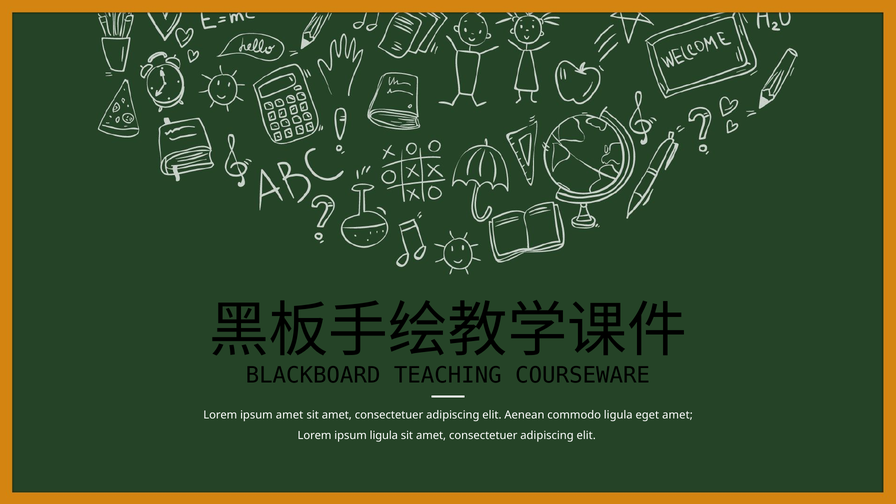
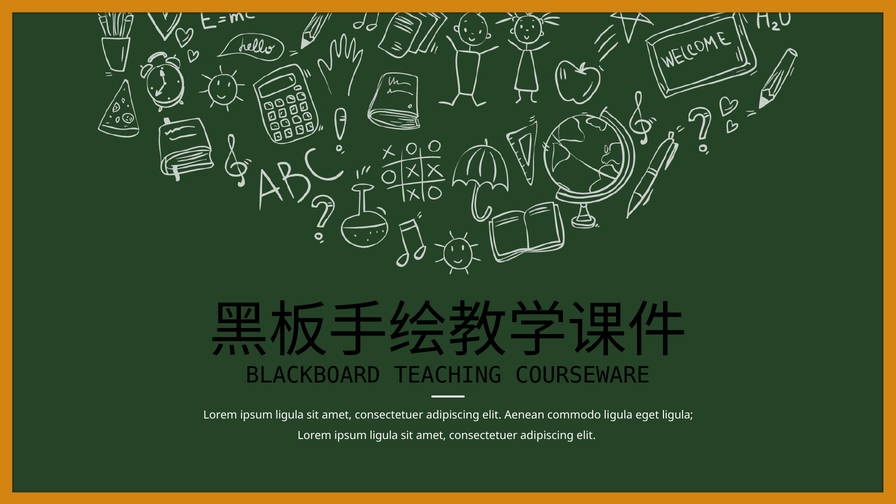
amet: amet -> ligula (290, 415)
eget amet: amet -> ligula (678, 415)
